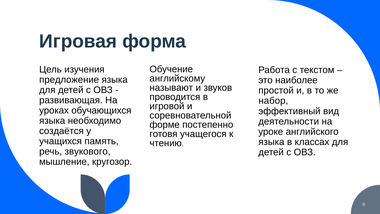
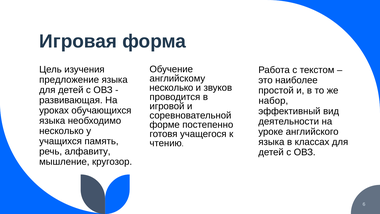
называют: называют -> несколько (171, 88)
создаётся: создаётся -> несколько (61, 131)
звукового: звукового -> алфавиту (88, 151)
